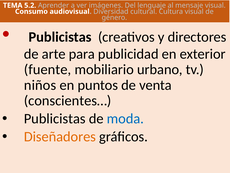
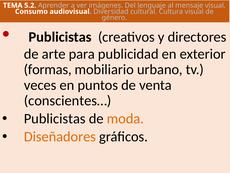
fuente: fuente -> formas (48, 69)
niños: niños -> veces (40, 85)
moda colour: blue -> orange (125, 118)
